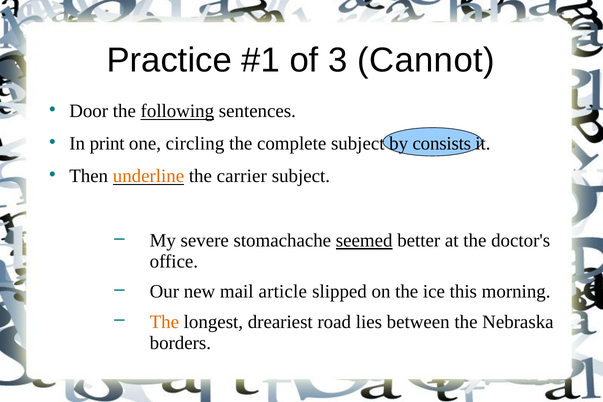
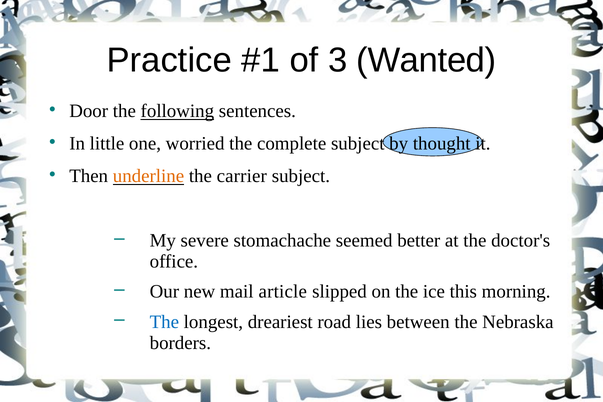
Cannot: Cannot -> Wanted (426, 60)
print: print -> little (107, 144)
circling: circling -> worried (195, 144)
consists: consists -> thought (442, 144)
seemed underline: present -> none (364, 241)
The colour: orange -> blue (164, 322)
